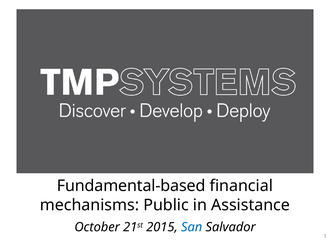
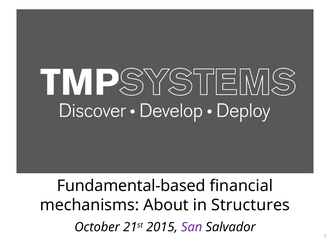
Public: Public -> About (166, 205)
Assistance: Assistance -> Structures (250, 205)
San colour: blue -> purple (192, 227)
